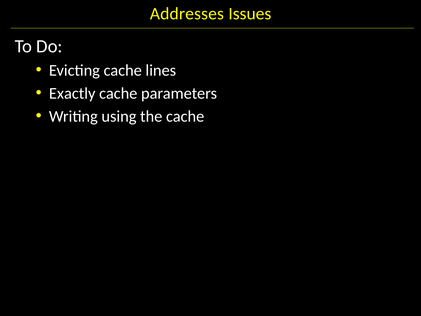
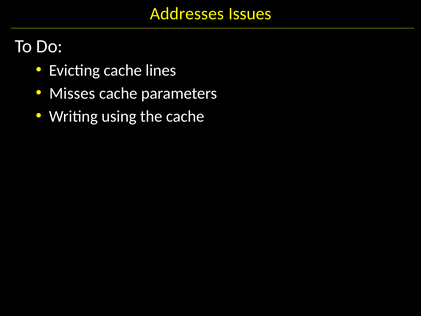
Exactly: Exactly -> Misses (72, 93)
